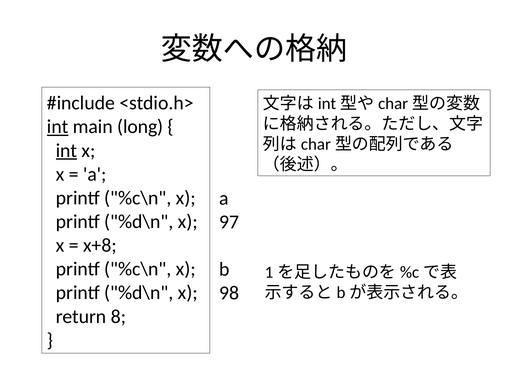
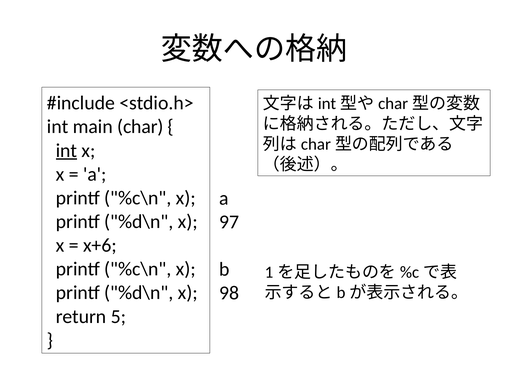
int underline: present -> none (58, 127)
long: long -> char (140, 127)
x+8: x+8 -> x+6 (100, 245)
8: 8 -> 5 (118, 317)
